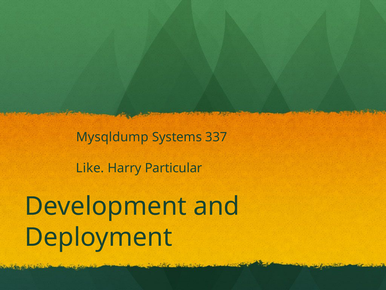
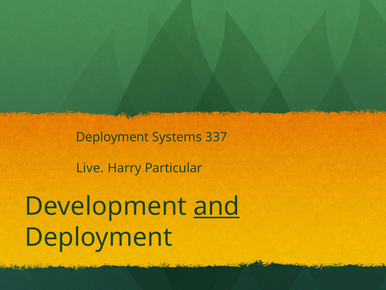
Mysqldump: Mysqldump -> Deployment (112, 137)
Like: Like -> Live (90, 168)
and underline: none -> present (216, 206)
